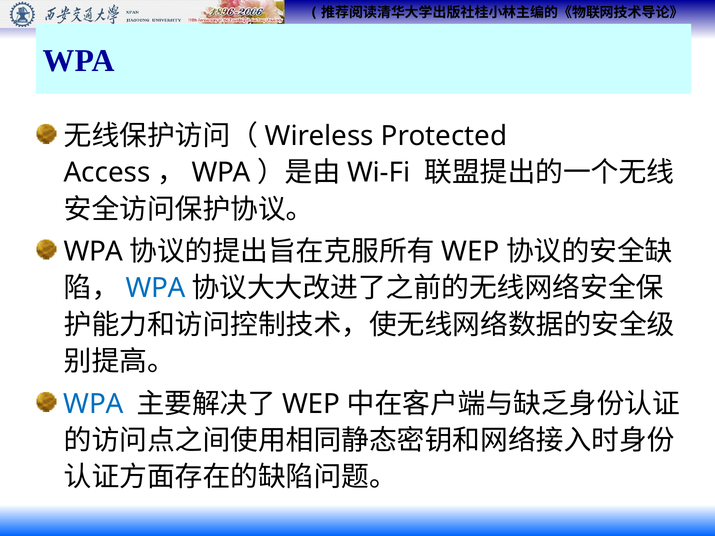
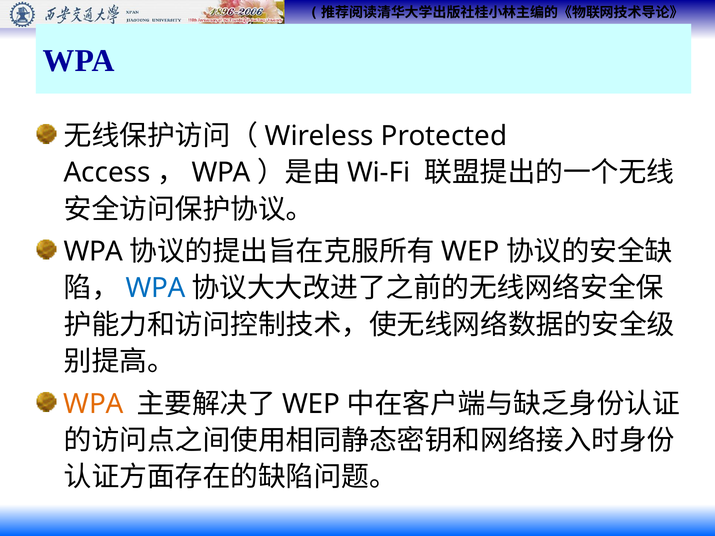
WPA colour: blue -> orange (93, 404)
